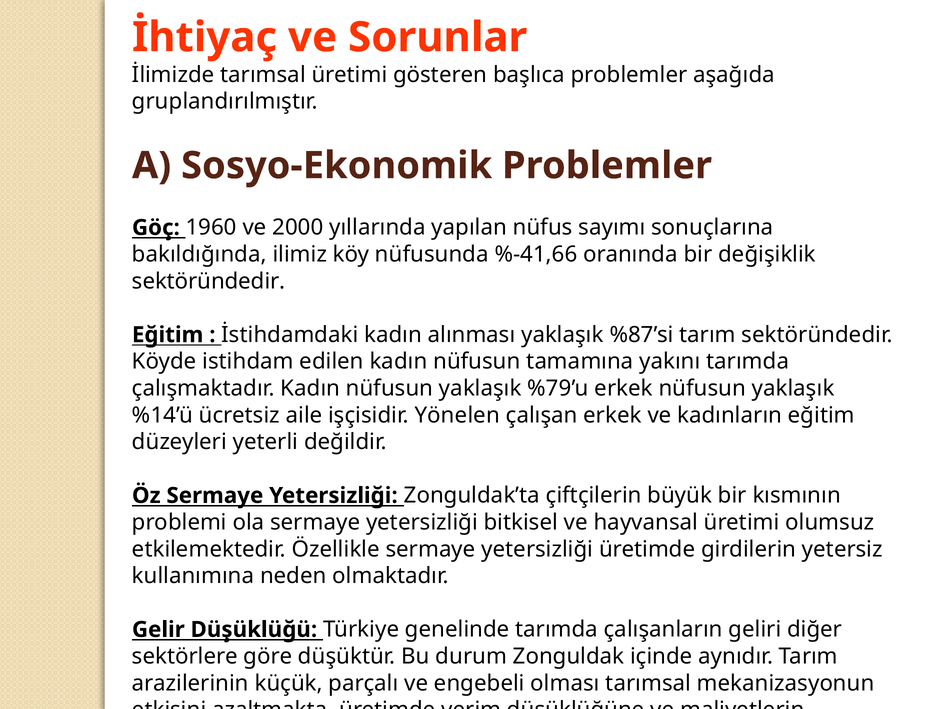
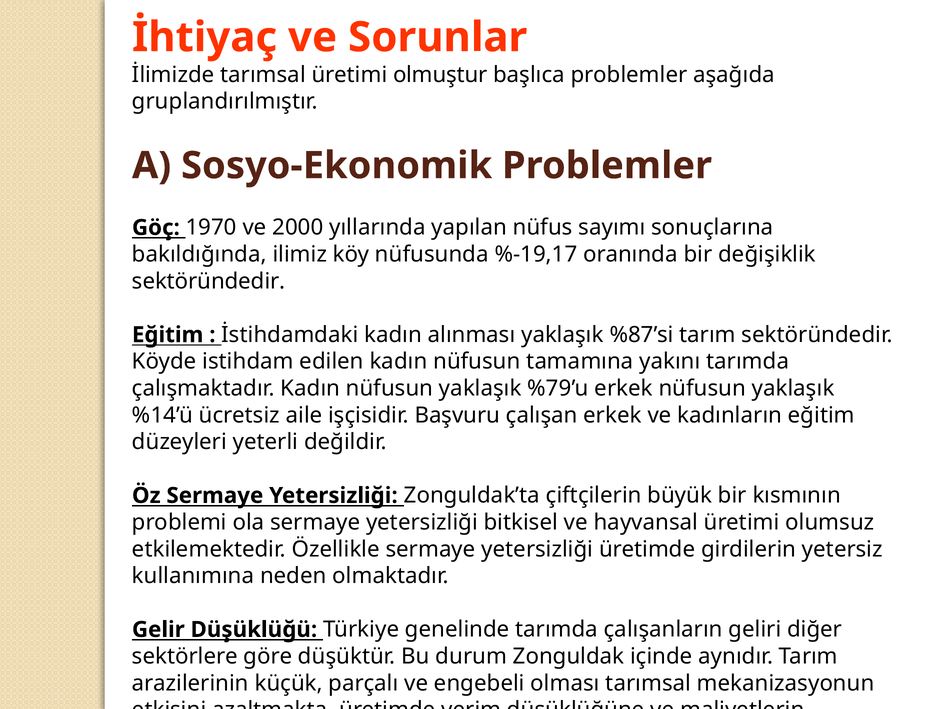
gösteren: gösteren -> olmuştur (440, 75)
1960: 1960 -> 1970 (211, 228)
%-41,66: %-41,66 -> %-19,17 (536, 254)
Yönelen: Yönelen -> Başvuru (457, 415)
